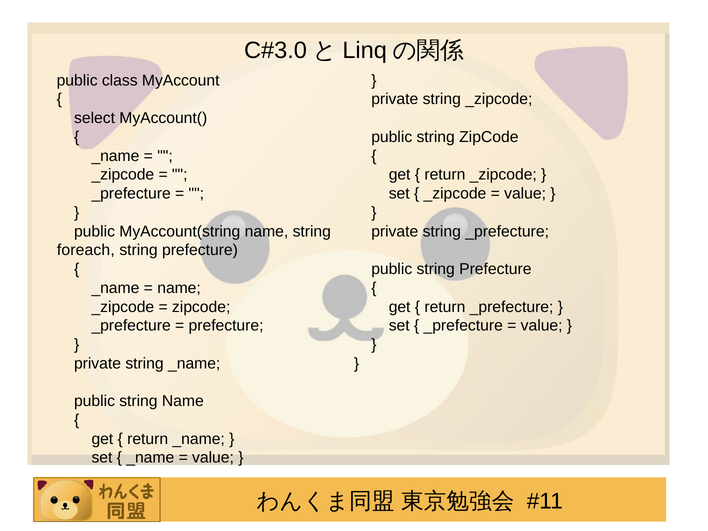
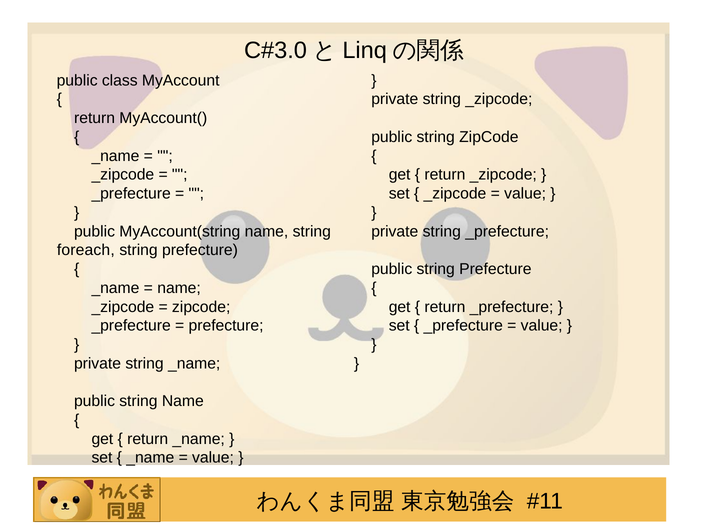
select: select -> return (95, 118)
